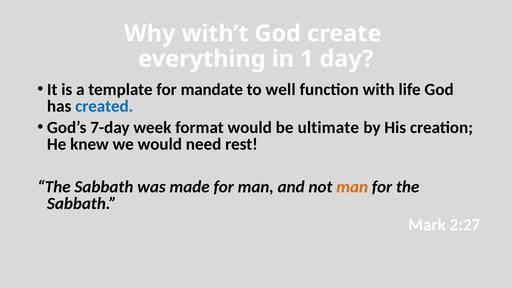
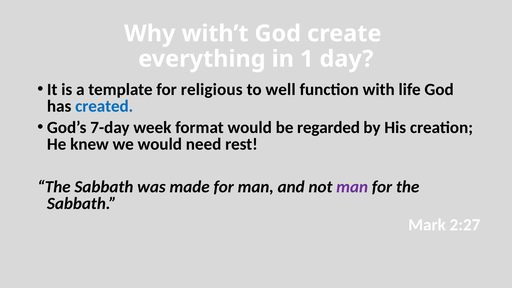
mandate: mandate -> religious (212, 90)
ultimate: ultimate -> regarded (328, 128)
man colour: orange -> purple (352, 187)
